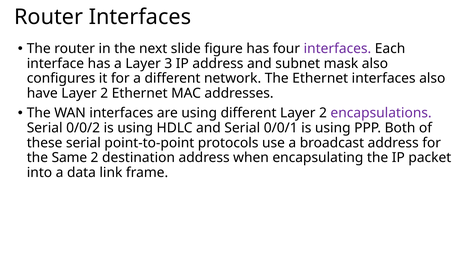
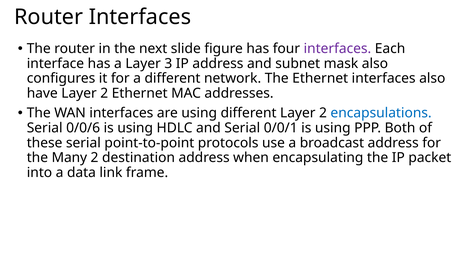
encapsulations colour: purple -> blue (381, 113)
0/0/2: 0/0/2 -> 0/0/6 (83, 128)
Same: Same -> Many (69, 158)
